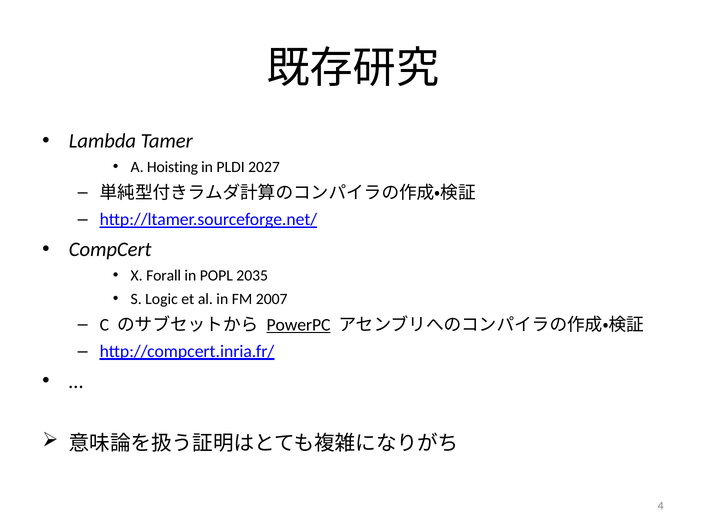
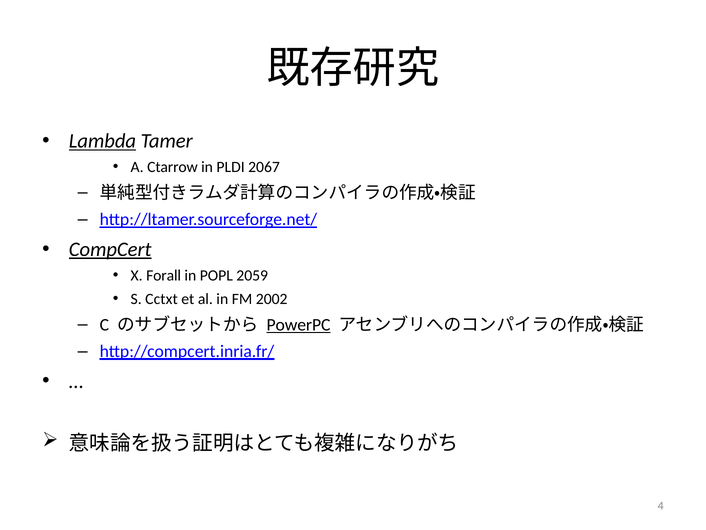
Lambda underline: none -> present (102, 141)
Hoisting: Hoisting -> Ctarrow (172, 167)
2027: 2027 -> 2067 (264, 167)
CompCert underline: none -> present (110, 249)
2035: 2035 -> 2059 (252, 275)
Logic: Logic -> Cctxt (161, 299)
2007: 2007 -> 2002 (272, 299)
